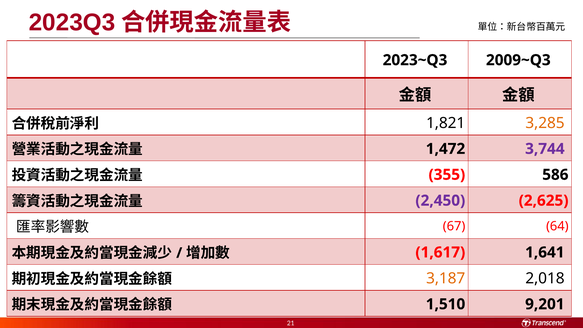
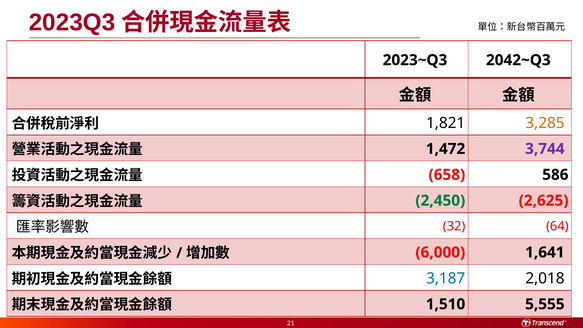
2009~Q3: 2009~Q3 -> 2042~Q3 (518, 60)
355: 355 -> 658 (447, 175)
2,450 colour: purple -> green (440, 201)
67: 67 -> 32 (454, 226)
1,617: 1,617 -> 6,000 (440, 252)
3,187 colour: orange -> blue (446, 278)
9,201: 9,201 -> 5,555 (545, 304)
